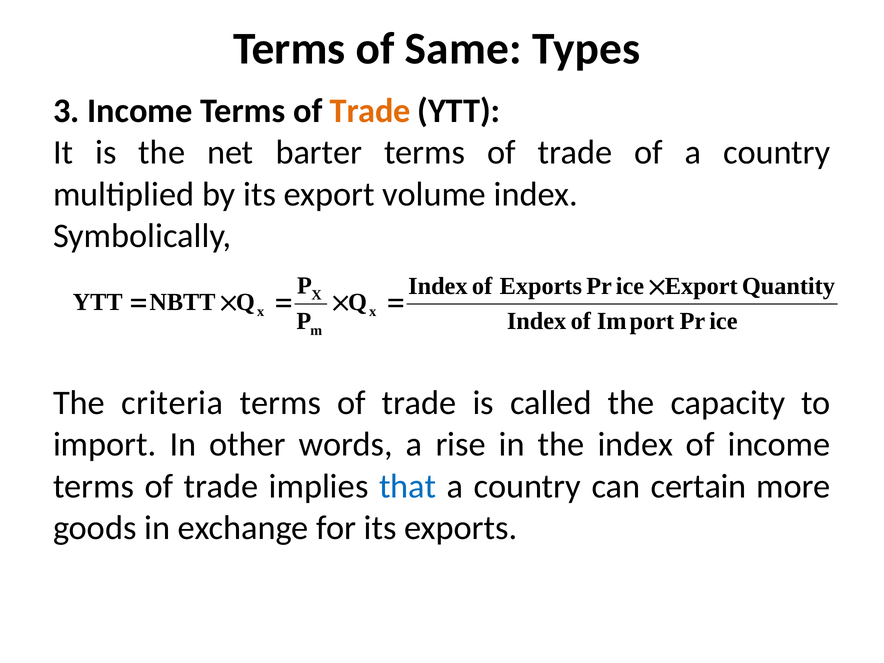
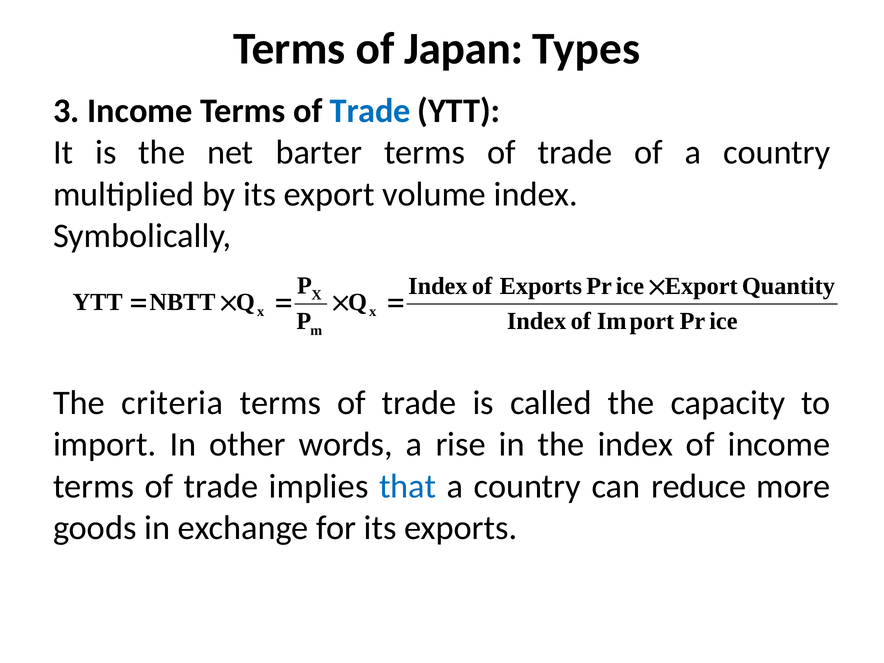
Same: Same -> Japan (464, 49)
Trade colour: orange -> blue (370, 111)
certain: certain -> reduce (699, 486)
